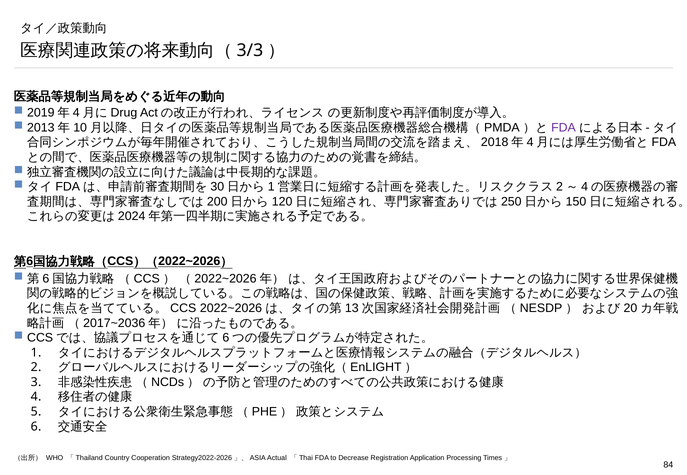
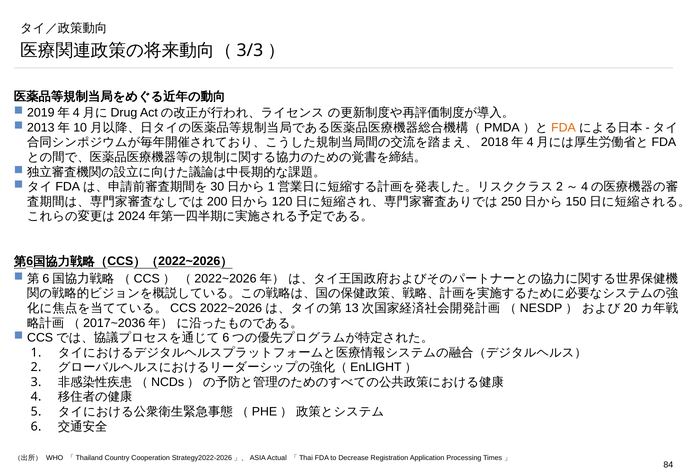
FDA colour: purple -> orange (563, 128)
